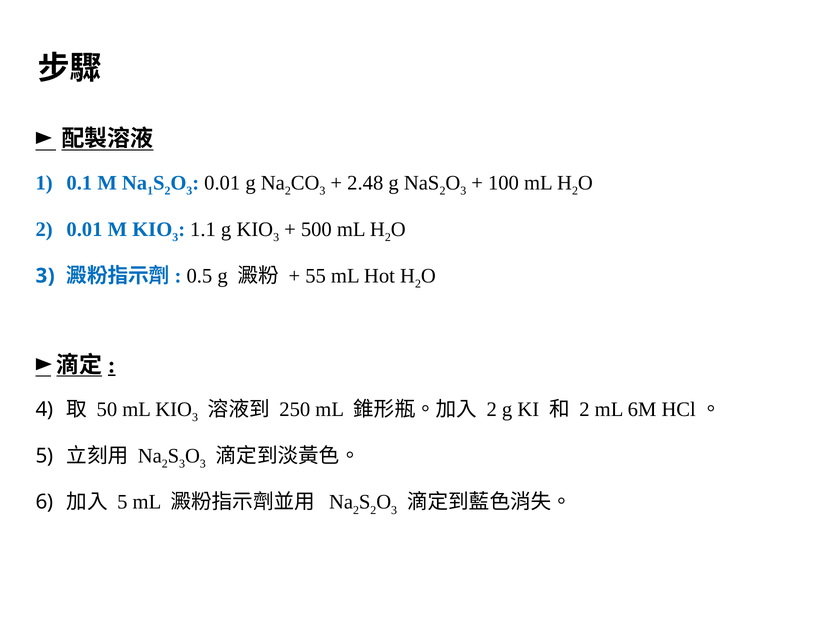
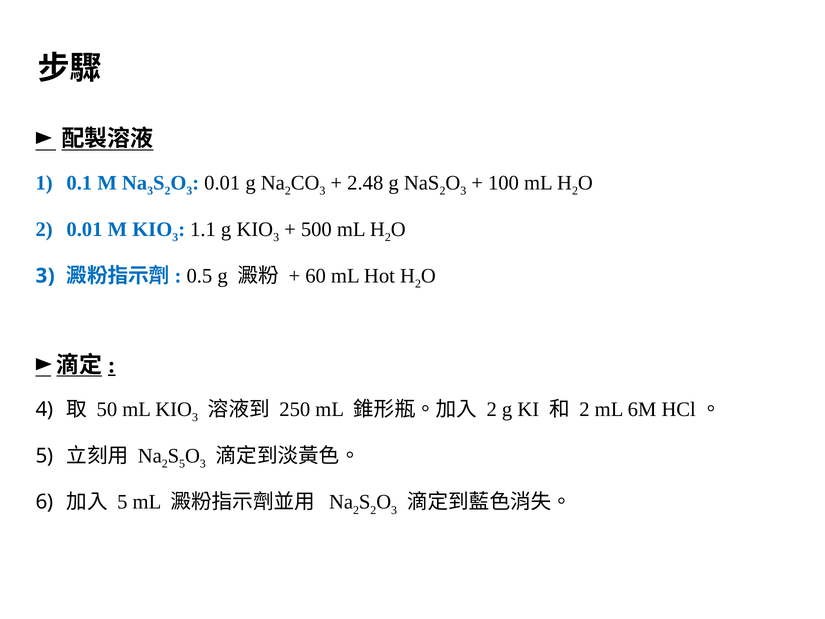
1: 1 -> 3 (150, 191)
55: 55 -> 60 (316, 276)
3: 3 -> 5 (182, 464)
